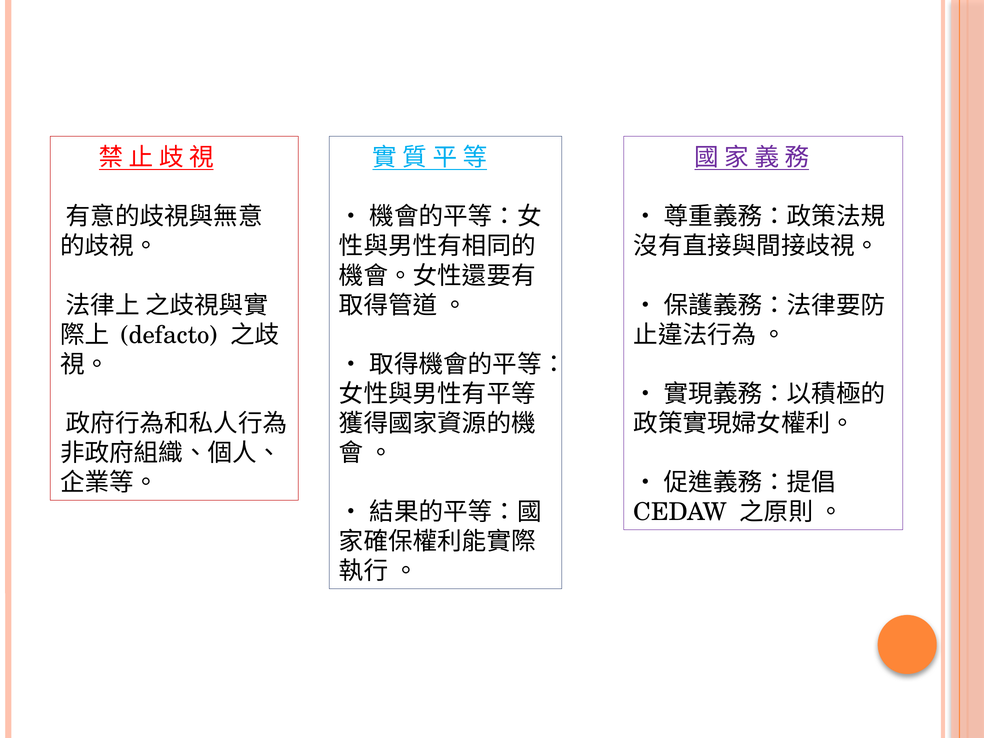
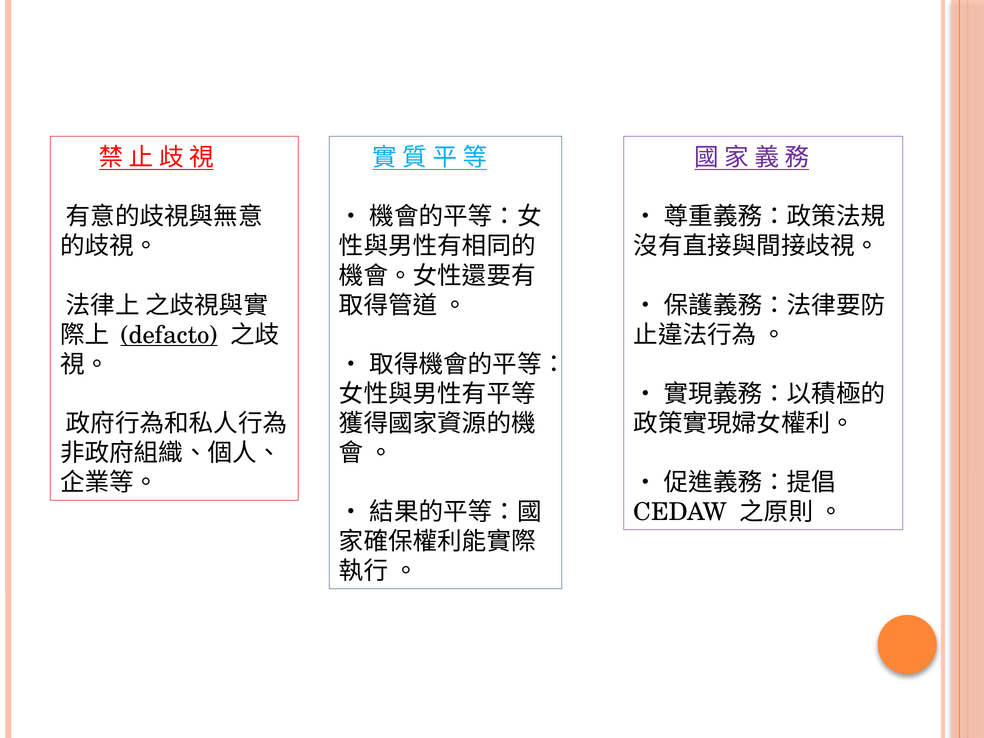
defacto underline: none -> present (169, 335)
